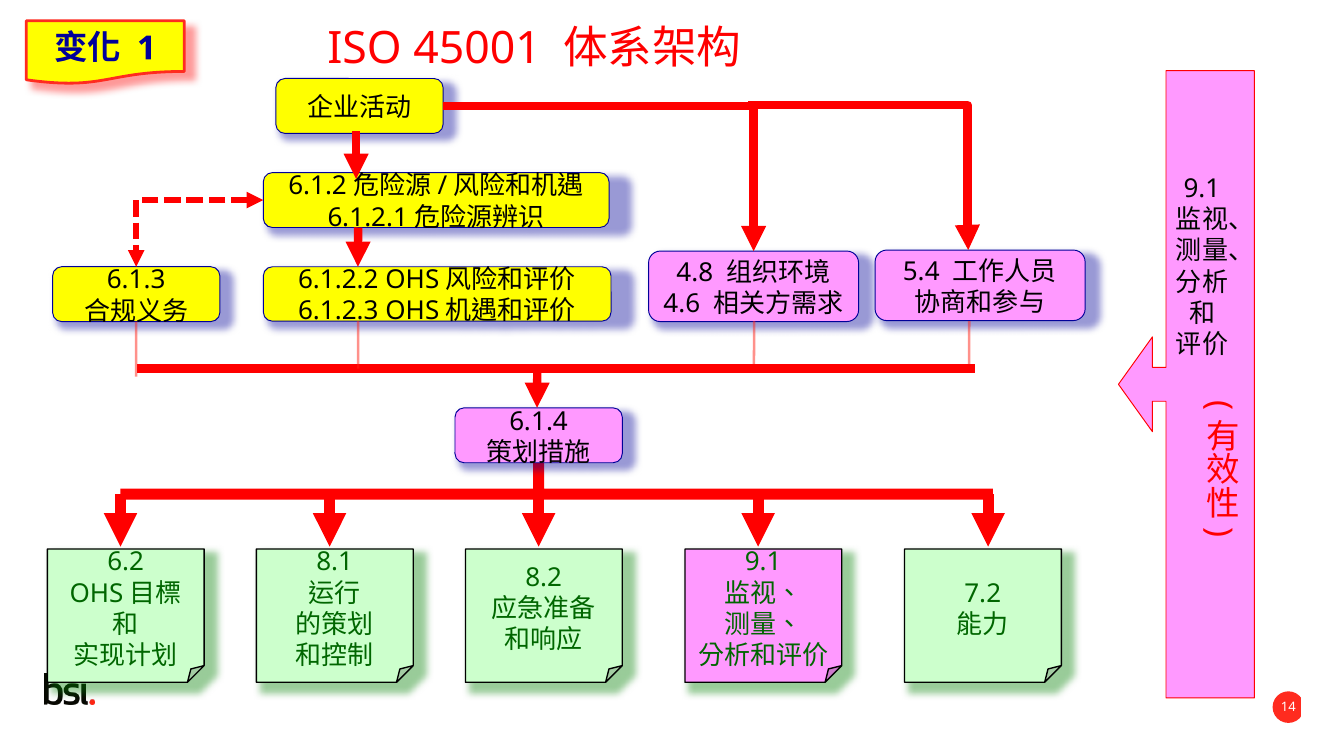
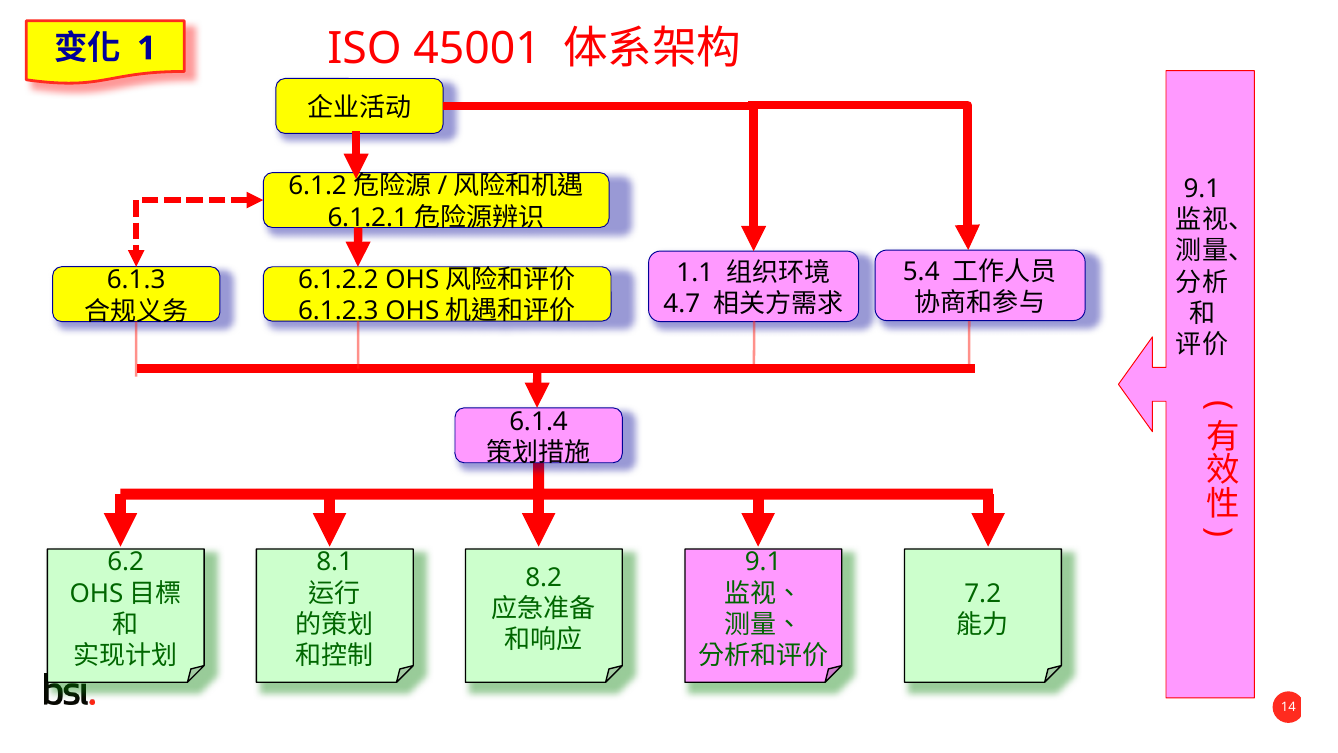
4.8: 4.8 -> 1.1 (695, 272)
4.6: 4.6 -> 4.7 (682, 304)
